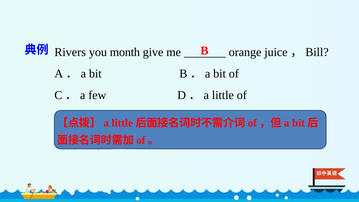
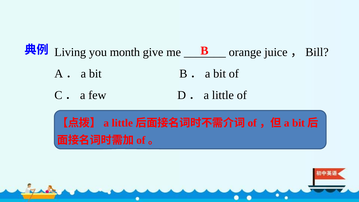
Rivers: Rivers -> Living (70, 52)
